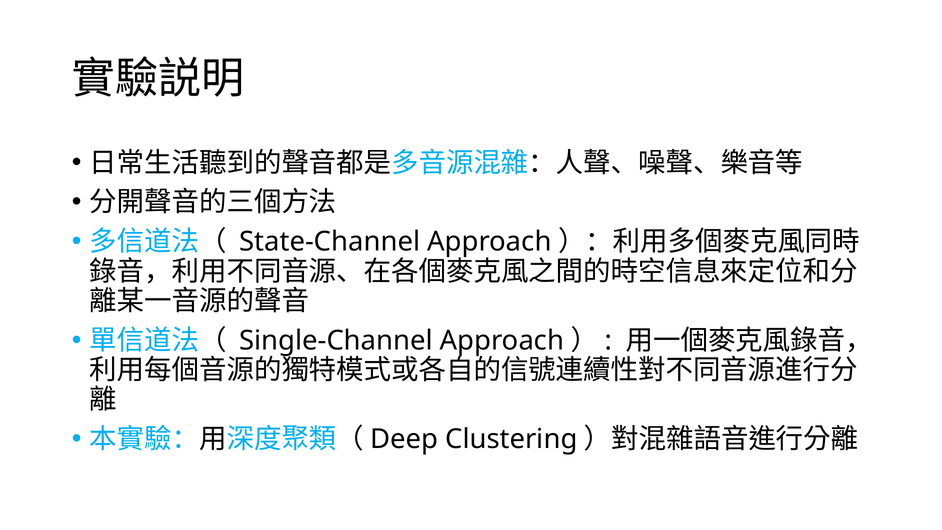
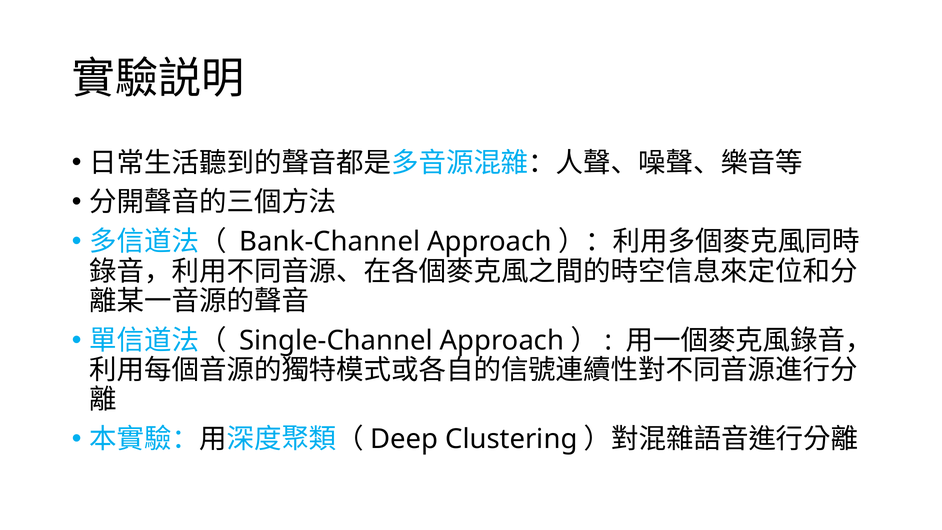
State-Channel: State-Channel -> Bank-Channel (330, 242)
